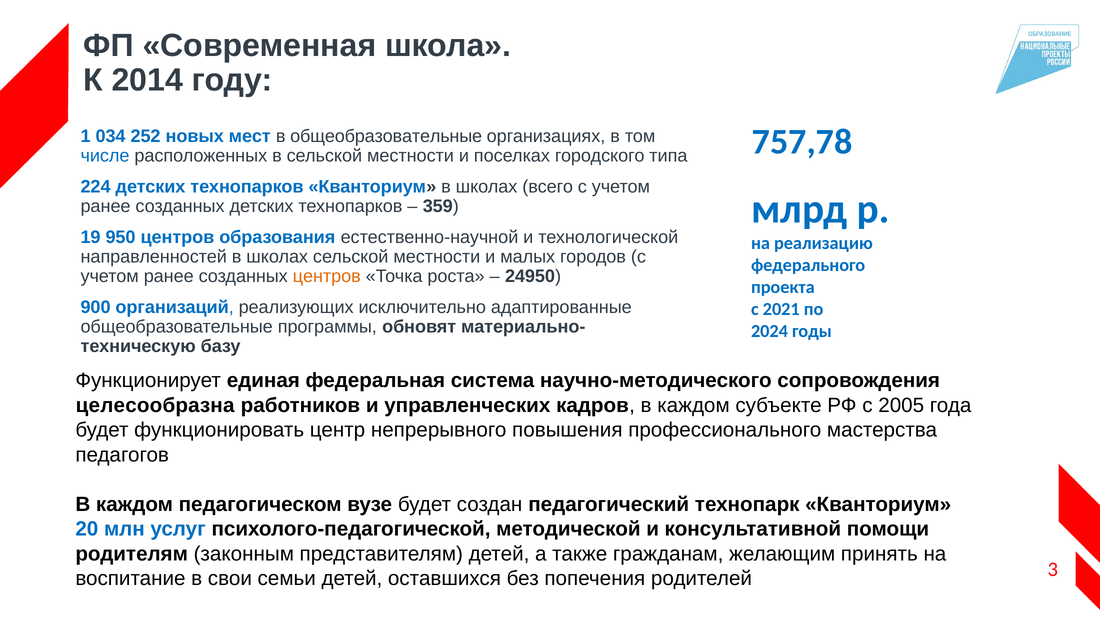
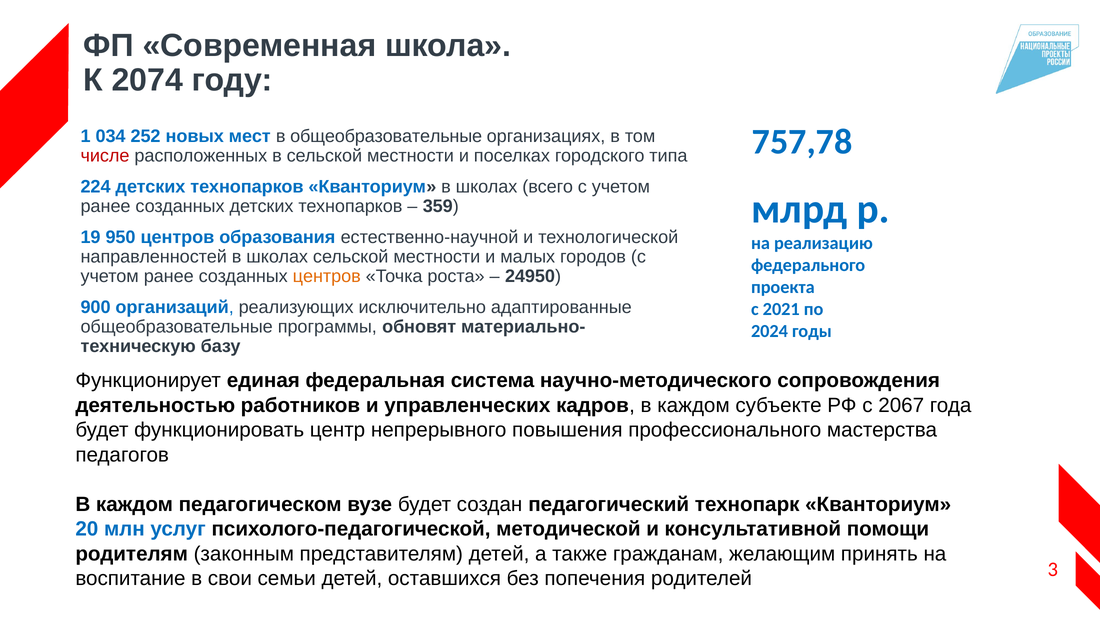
2014: 2014 -> 2074 (147, 80)
числе colour: blue -> red (105, 156)
целесообразна: целесообразна -> деятельностью (155, 405)
2005: 2005 -> 2067 (901, 405)
